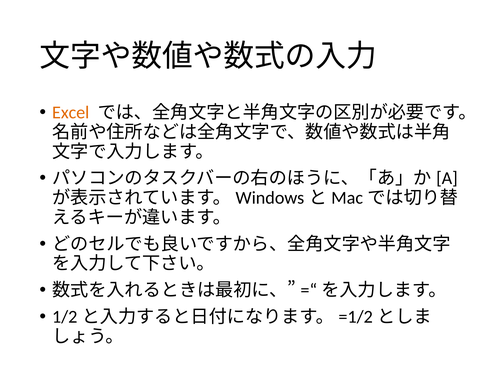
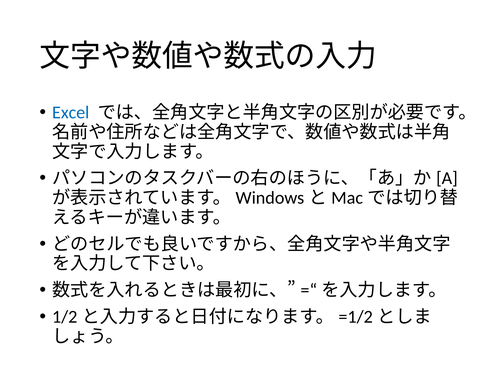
Excel colour: orange -> blue (71, 112)
